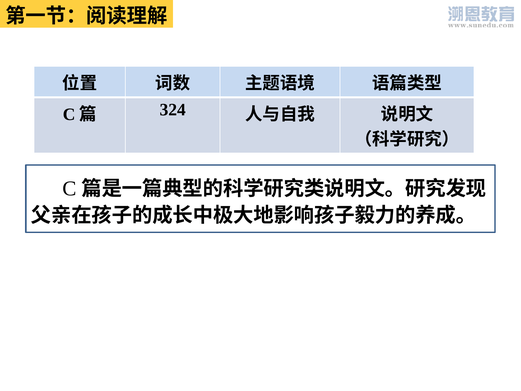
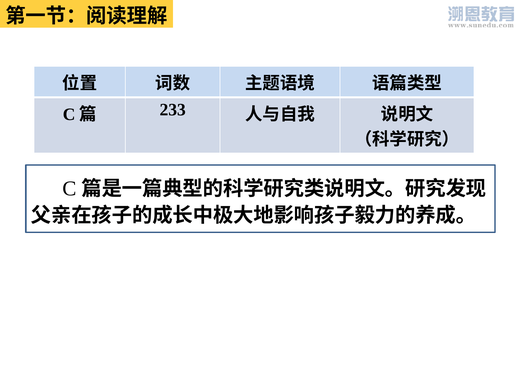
324: 324 -> 233 (173, 110)
